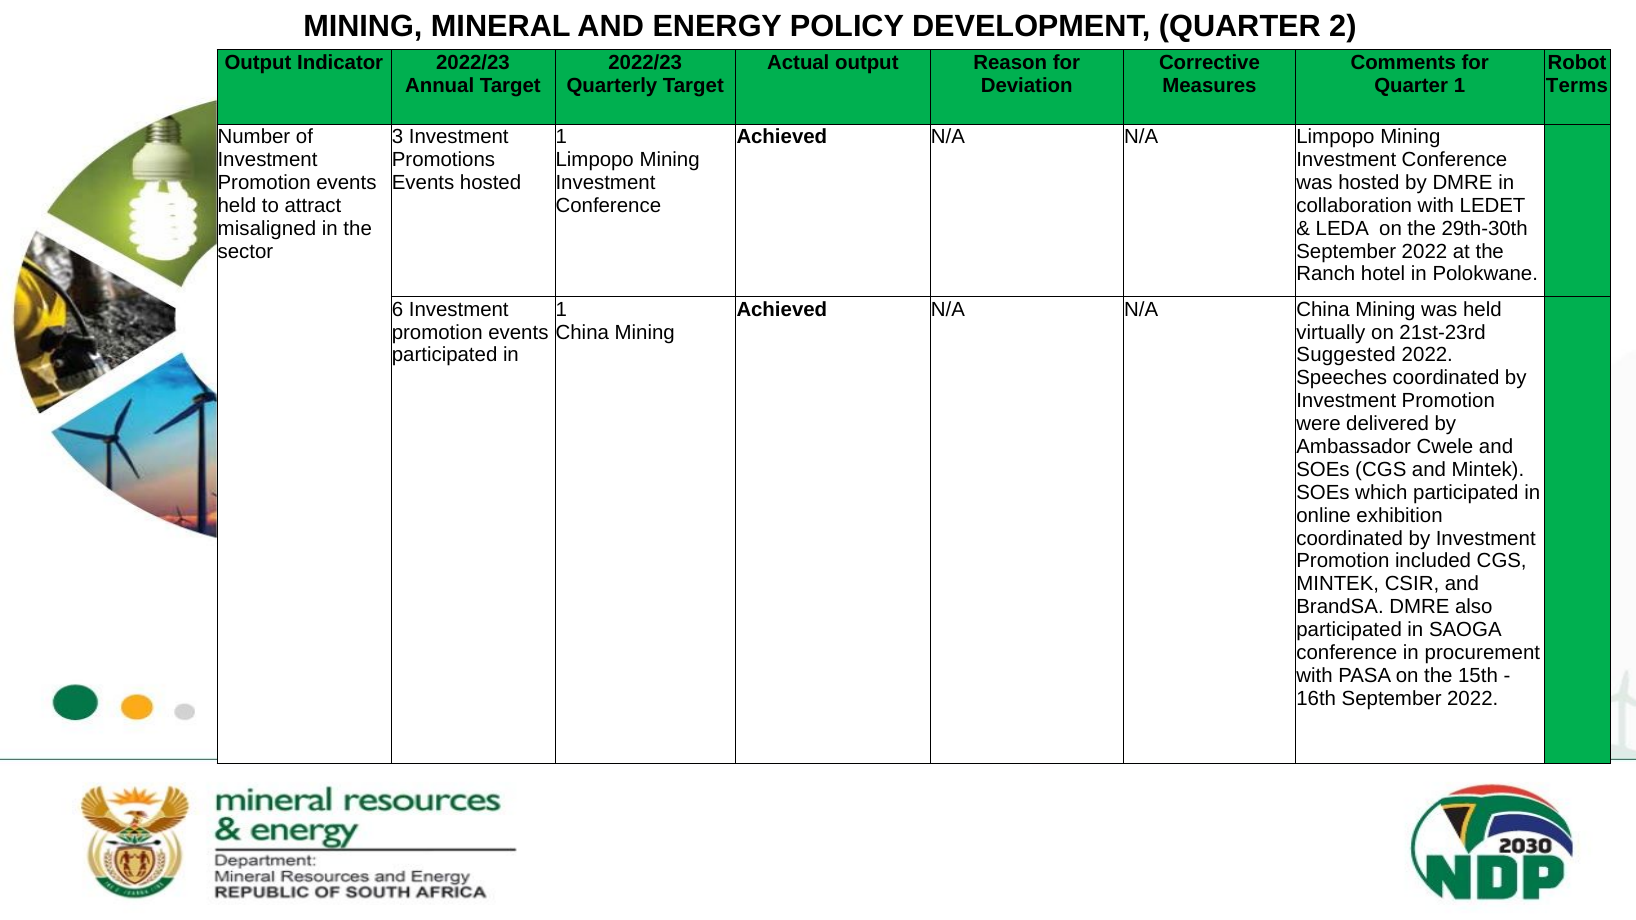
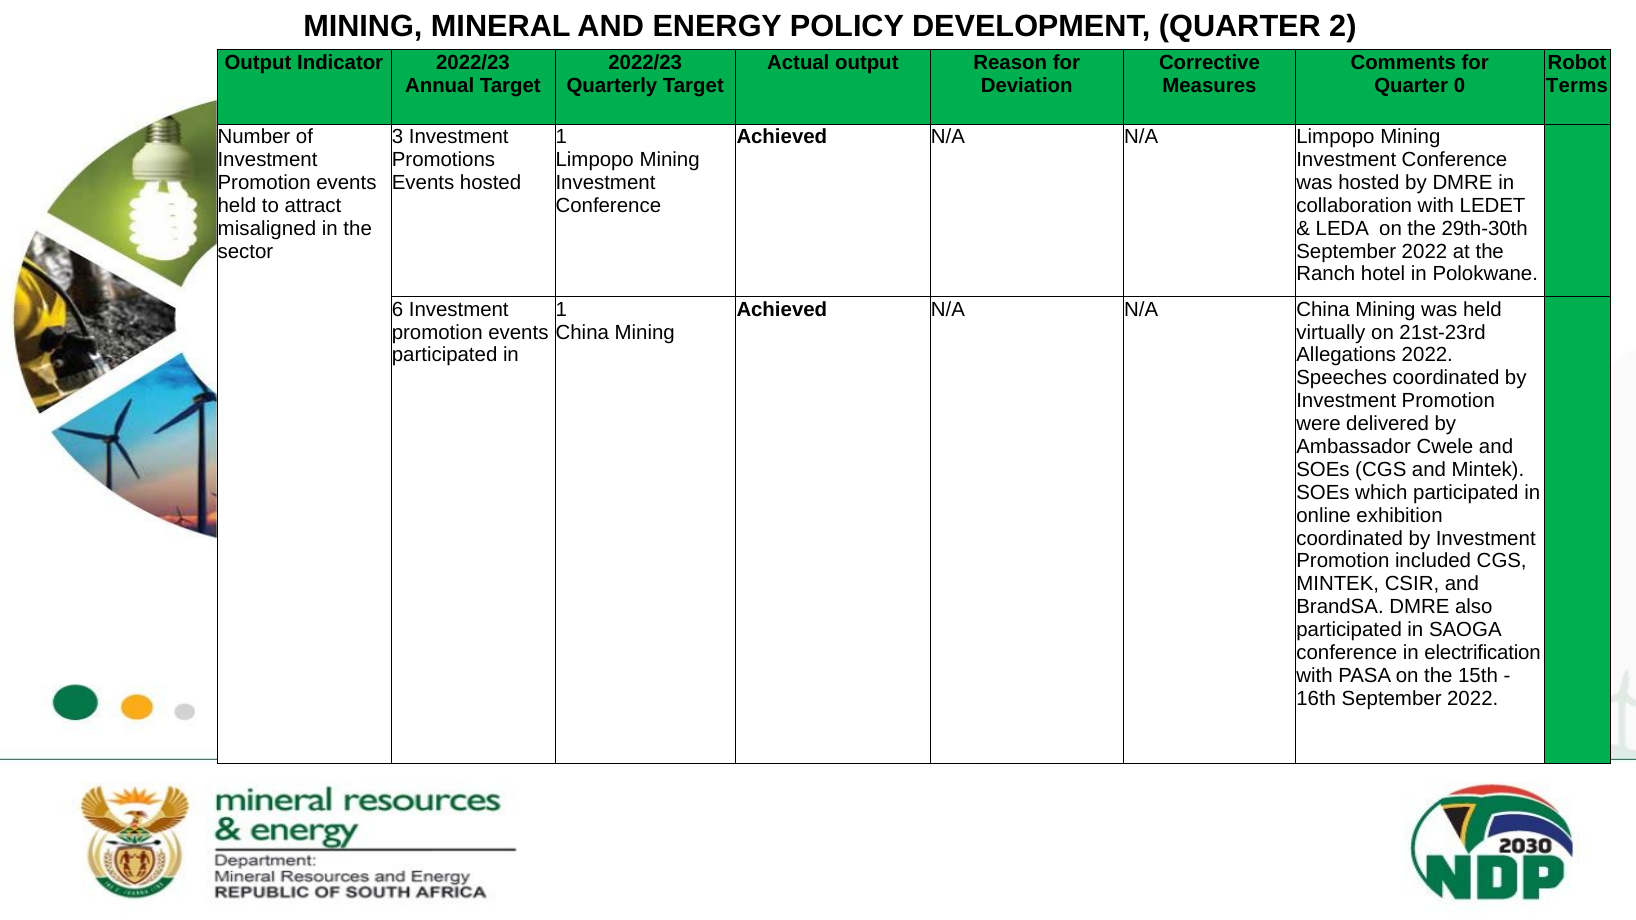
Quarter 1: 1 -> 0 (1459, 85)
Suggested: Suggested -> Allegations (1346, 355)
procurement: procurement -> electrification (1483, 653)
